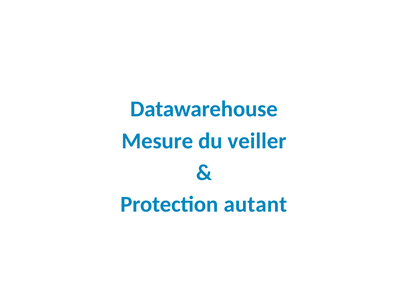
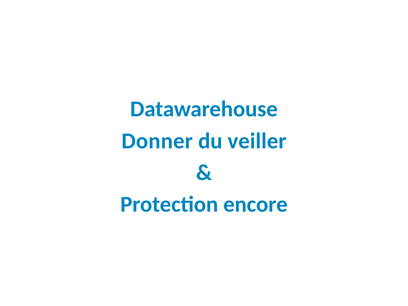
Mesure: Mesure -> Donner (157, 141)
autant: autant -> encore (255, 204)
